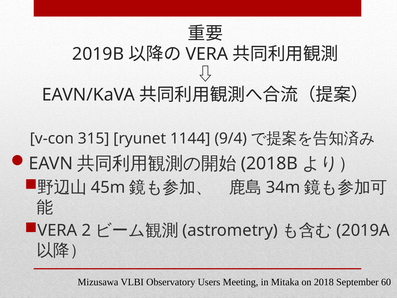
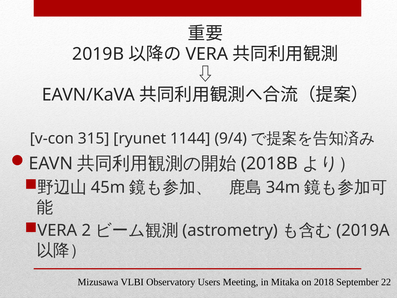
60: 60 -> 22 (386, 282)
